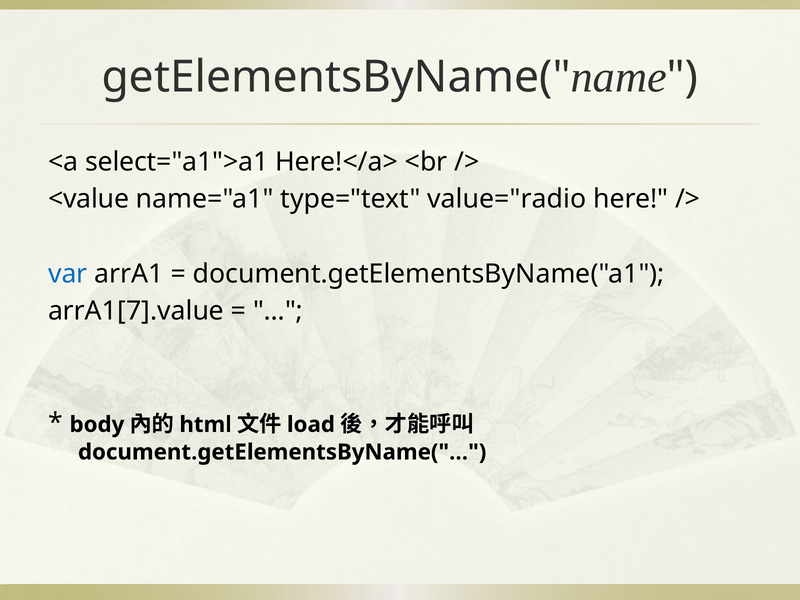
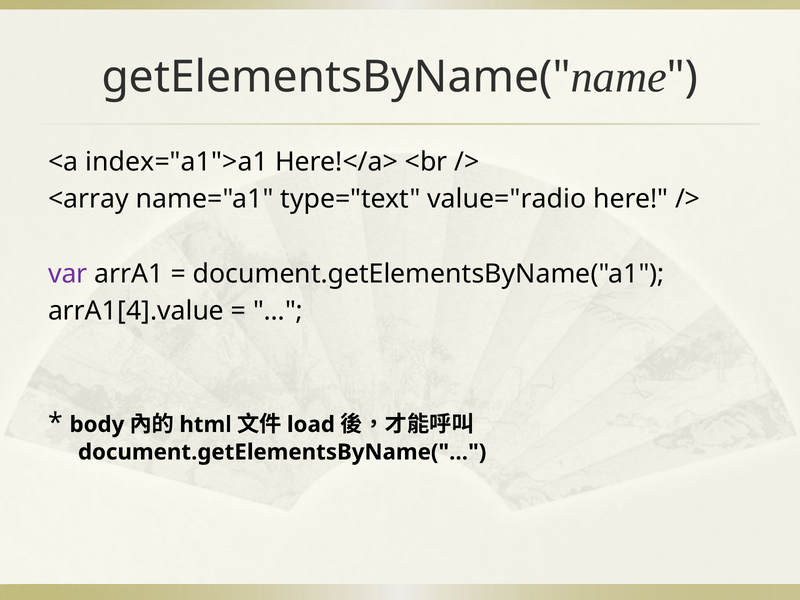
select="a1">a1: select="a1">a1 -> index="a1">a1 (177, 162)
<value: <value -> <array (89, 199)
var colour: blue -> purple (68, 274)
arrA1[7].value: arrA1[7].value -> arrA1[4].value (136, 311)
